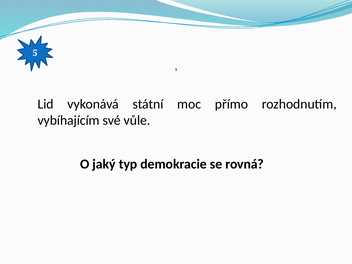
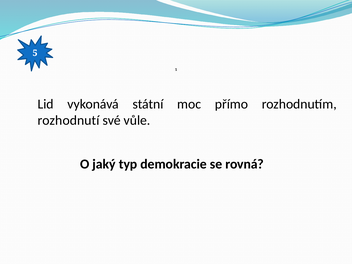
vybíhajícím: vybíhajícím -> rozhodnutí (69, 120)
